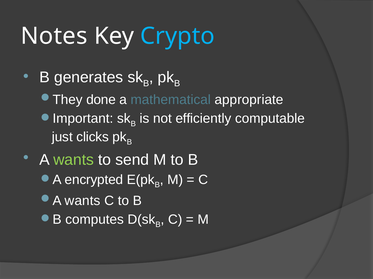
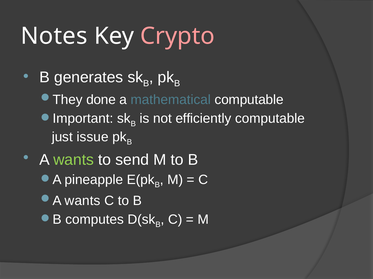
Crypto colour: light blue -> pink (177, 36)
mathematical appropriate: appropriate -> computable (249, 100)
clicks: clicks -> issue (93, 137)
encrypted: encrypted -> pineapple (94, 180)
